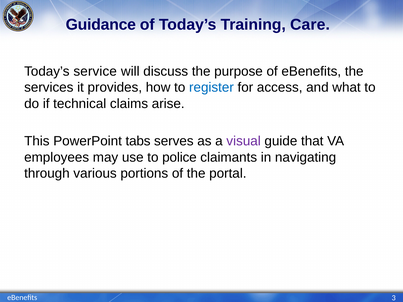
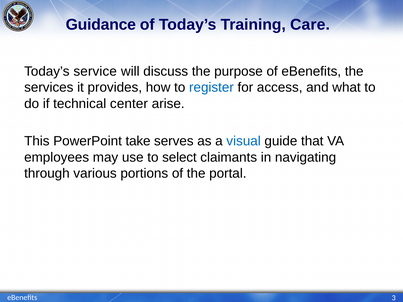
claims: claims -> center (129, 104)
tabs: tabs -> take (138, 141)
visual colour: purple -> blue (244, 141)
police: police -> select (179, 157)
